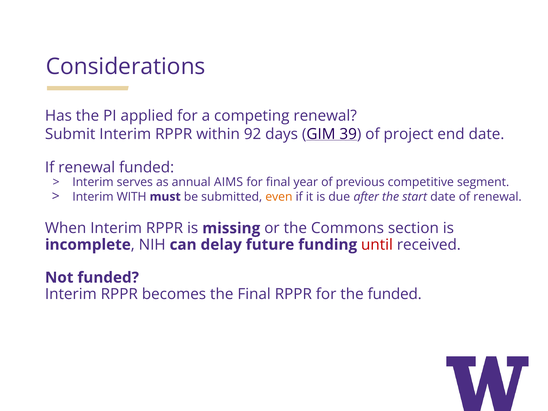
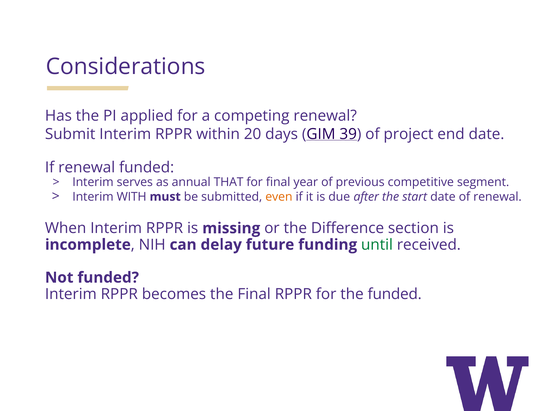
92: 92 -> 20 (253, 134)
AIMS: AIMS -> THAT (229, 182)
Commons: Commons -> Difference (347, 228)
until colour: red -> green (377, 245)
